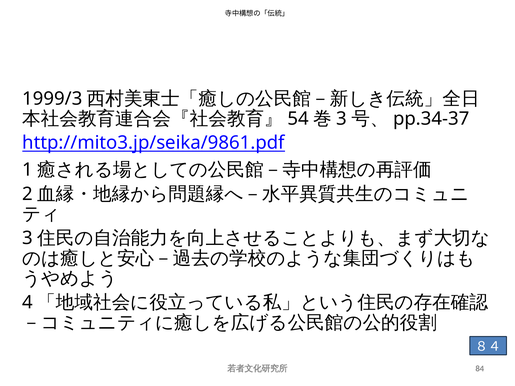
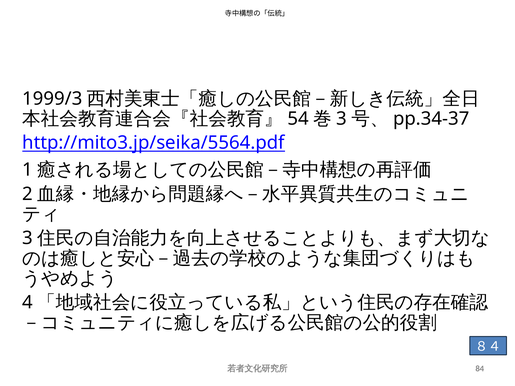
http://mito3.jp/seika/9861.pdf: http://mito3.jp/seika/9861.pdf -> http://mito3.jp/seika/5564.pdf (153, 143)
